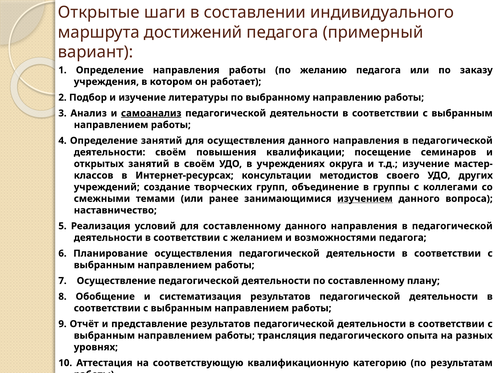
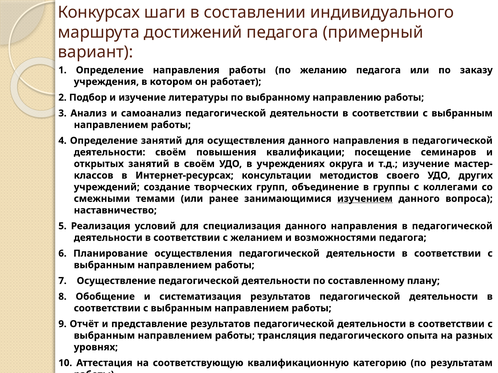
Открытые: Открытые -> Конкурсах (99, 12)
самоанализ underline: present -> none (151, 113)
для составленному: составленному -> специализация (242, 226)
